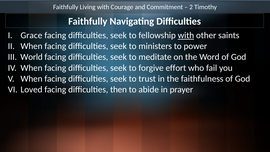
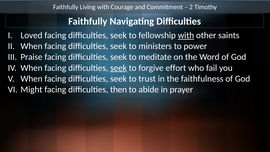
Grace: Grace -> Loved (31, 35)
World: World -> Praise (31, 57)
seek underline: none -> present (118, 68)
Loved: Loved -> Might (31, 89)
